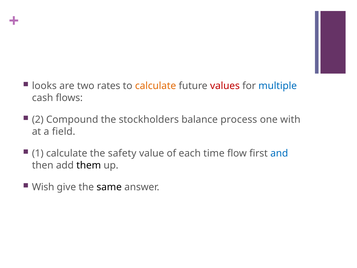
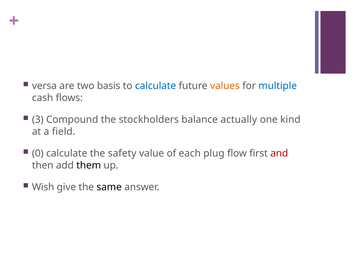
looks: looks -> versa (44, 86)
rates: rates -> basis (109, 86)
calculate colour: orange -> blue (156, 86)
values colour: red -> orange (225, 86)
2: 2 -> 3 (38, 120)
process: process -> actually (239, 120)
with: with -> kind (290, 120)
1: 1 -> 0 (38, 153)
time: time -> plug (214, 153)
and colour: blue -> red (279, 153)
